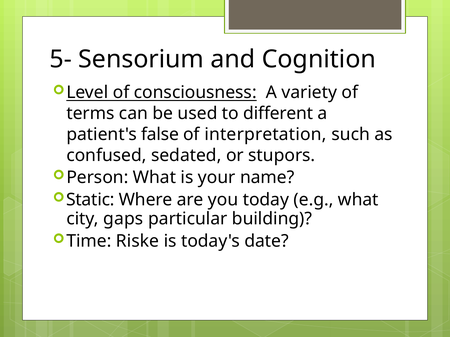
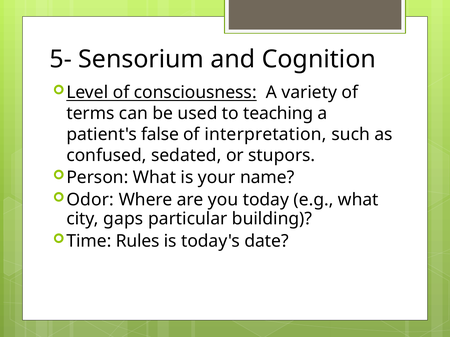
different: different -> teaching (278, 114)
Static: Static -> Odor (90, 200)
Riske: Riske -> Rules (138, 241)
